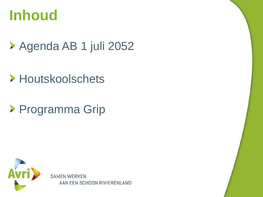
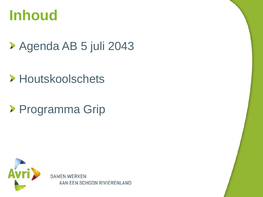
1: 1 -> 5 (84, 46)
2052: 2052 -> 2043 (121, 46)
